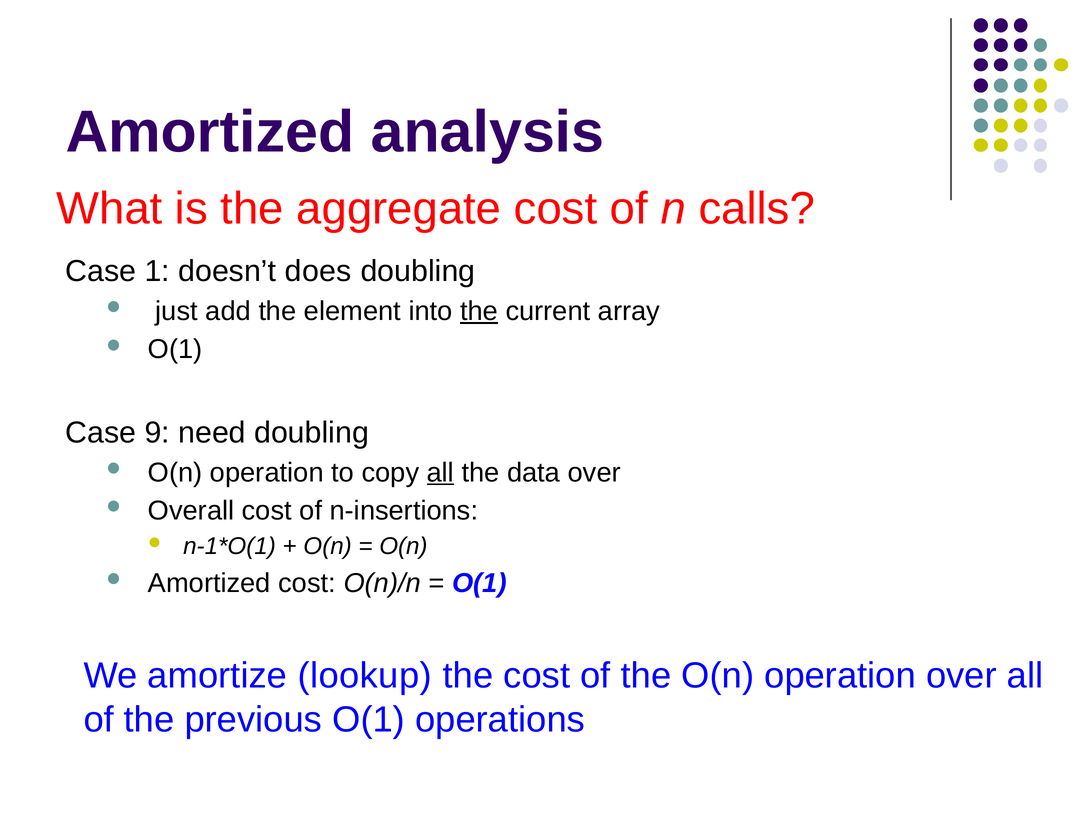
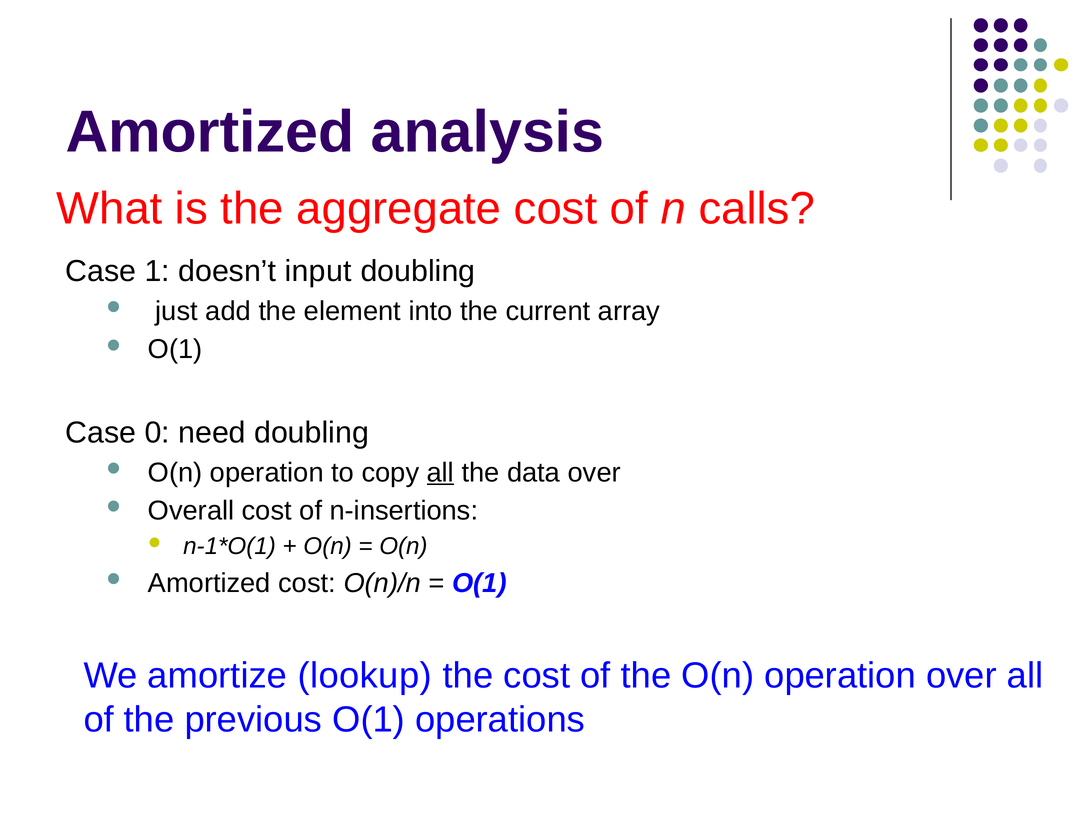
does: does -> input (318, 271)
the underline: present -> none (479, 311)
9: 9 -> 0 (157, 433)
